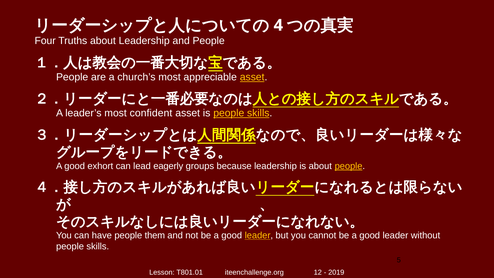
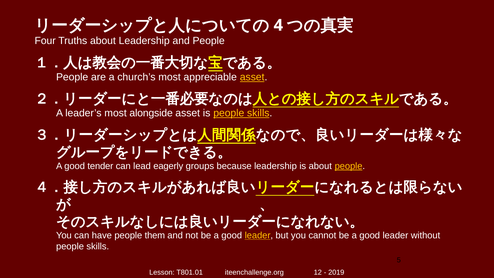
confident: confident -> alongside (151, 113)
exhort: exhort -> tender (100, 166)
